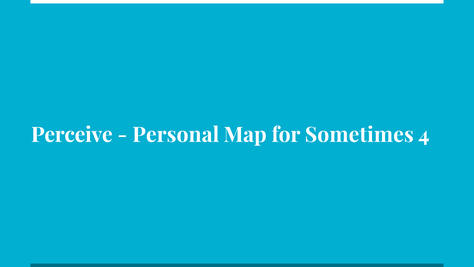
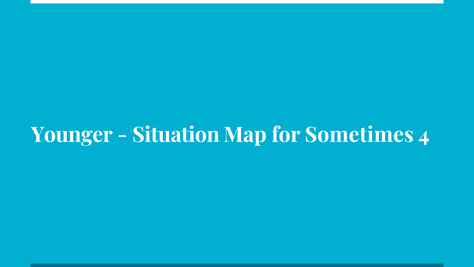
Perceive: Perceive -> Younger (72, 135)
Personal: Personal -> Situation (176, 135)
